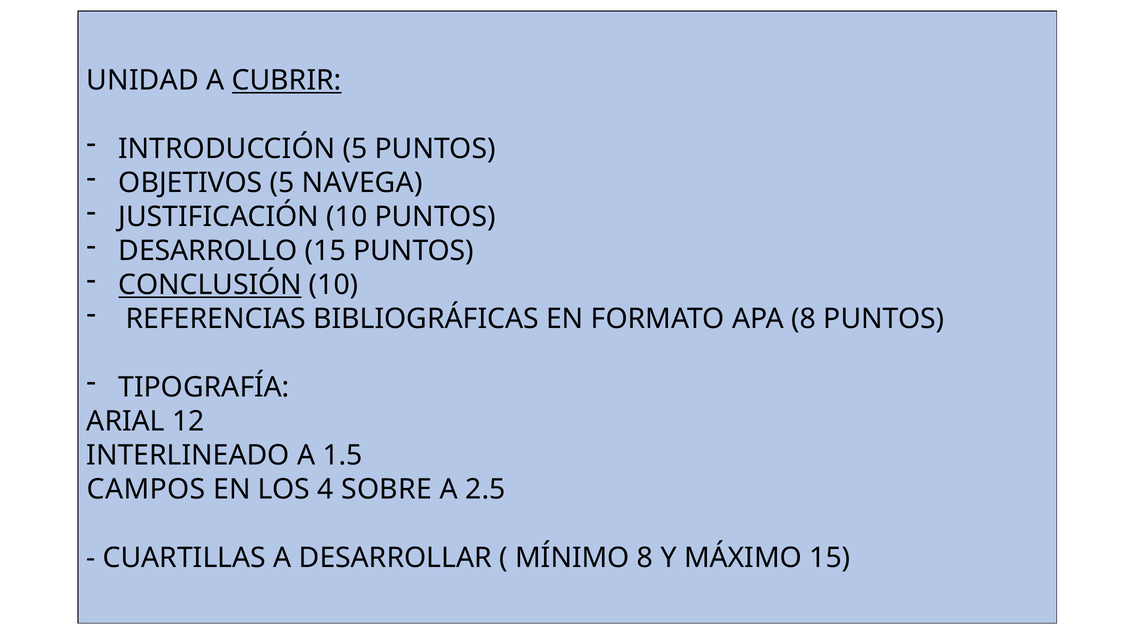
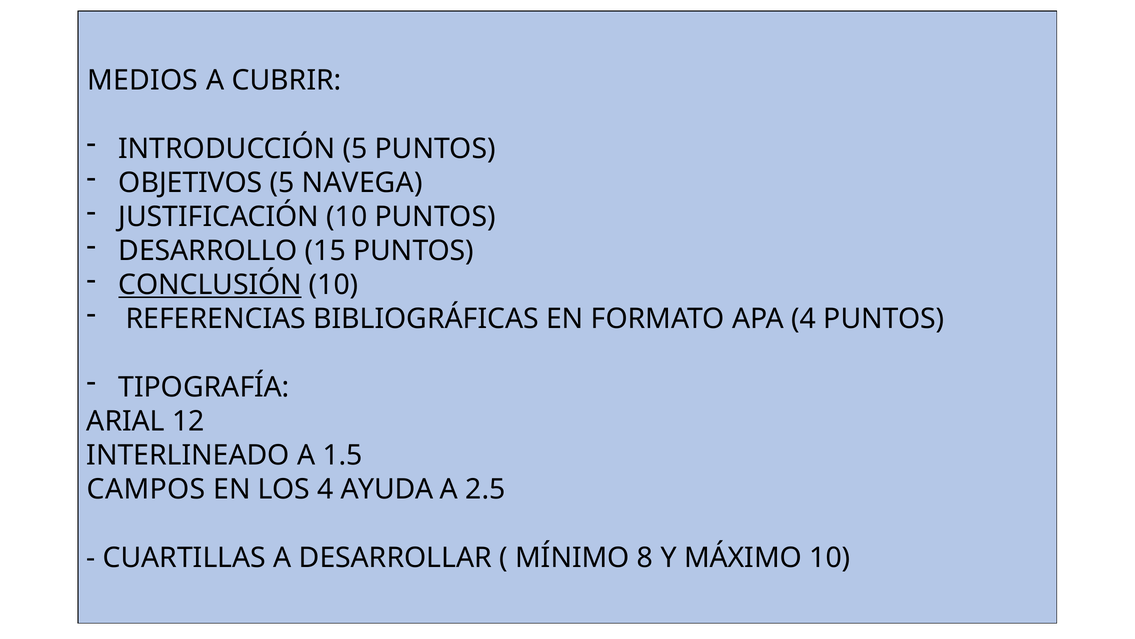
UNIDAD: UNIDAD -> MEDIOS (143, 80)
CUBRIR underline: present -> none (287, 80)
APA 8: 8 -> 4 (804, 319)
SOBRE: SOBRE -> AYUDA (387, 489)
MÁXIMO 15: 15 -> 10 (830, 557)
